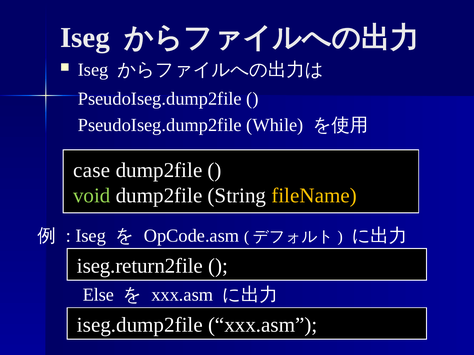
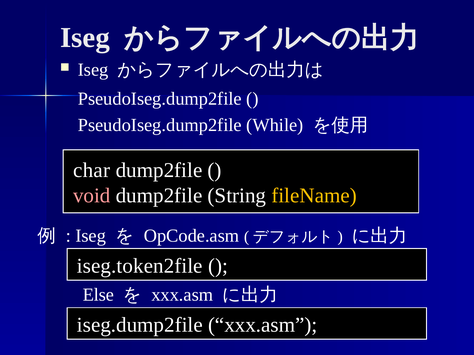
case: case -> char (92, 171)
void colour: light green -> pink (92, 196)
iseg.return2file: iseg.return2file -> iseg.token2file (140, 266)
